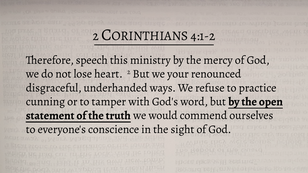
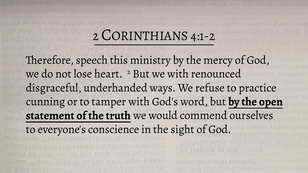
we your: your -> with (178, 74)
